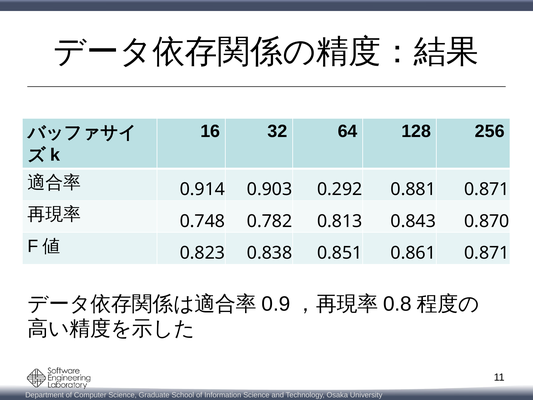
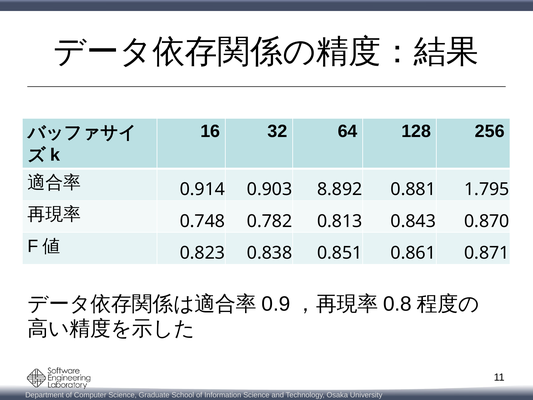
0.292: 0.292 -> 8.892 (340, 189)
0.881 0.871: 0.871 -> 1.795 (487, 189)
